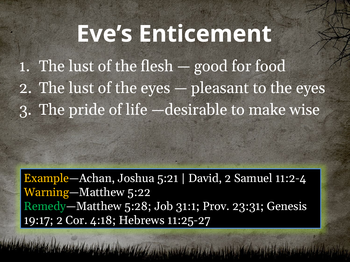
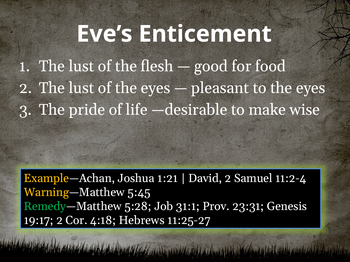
5:21: 5:21 -> 1:21 (168, 179)
5:22: 5:22 -> 5:45 (139, 193)
